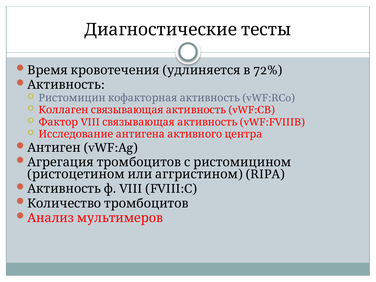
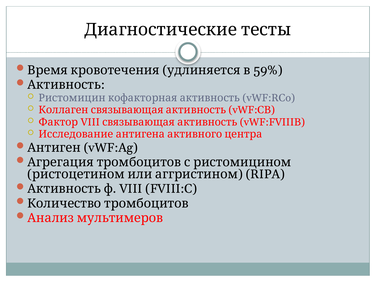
72%: 72% -> 59% (268, 70)
